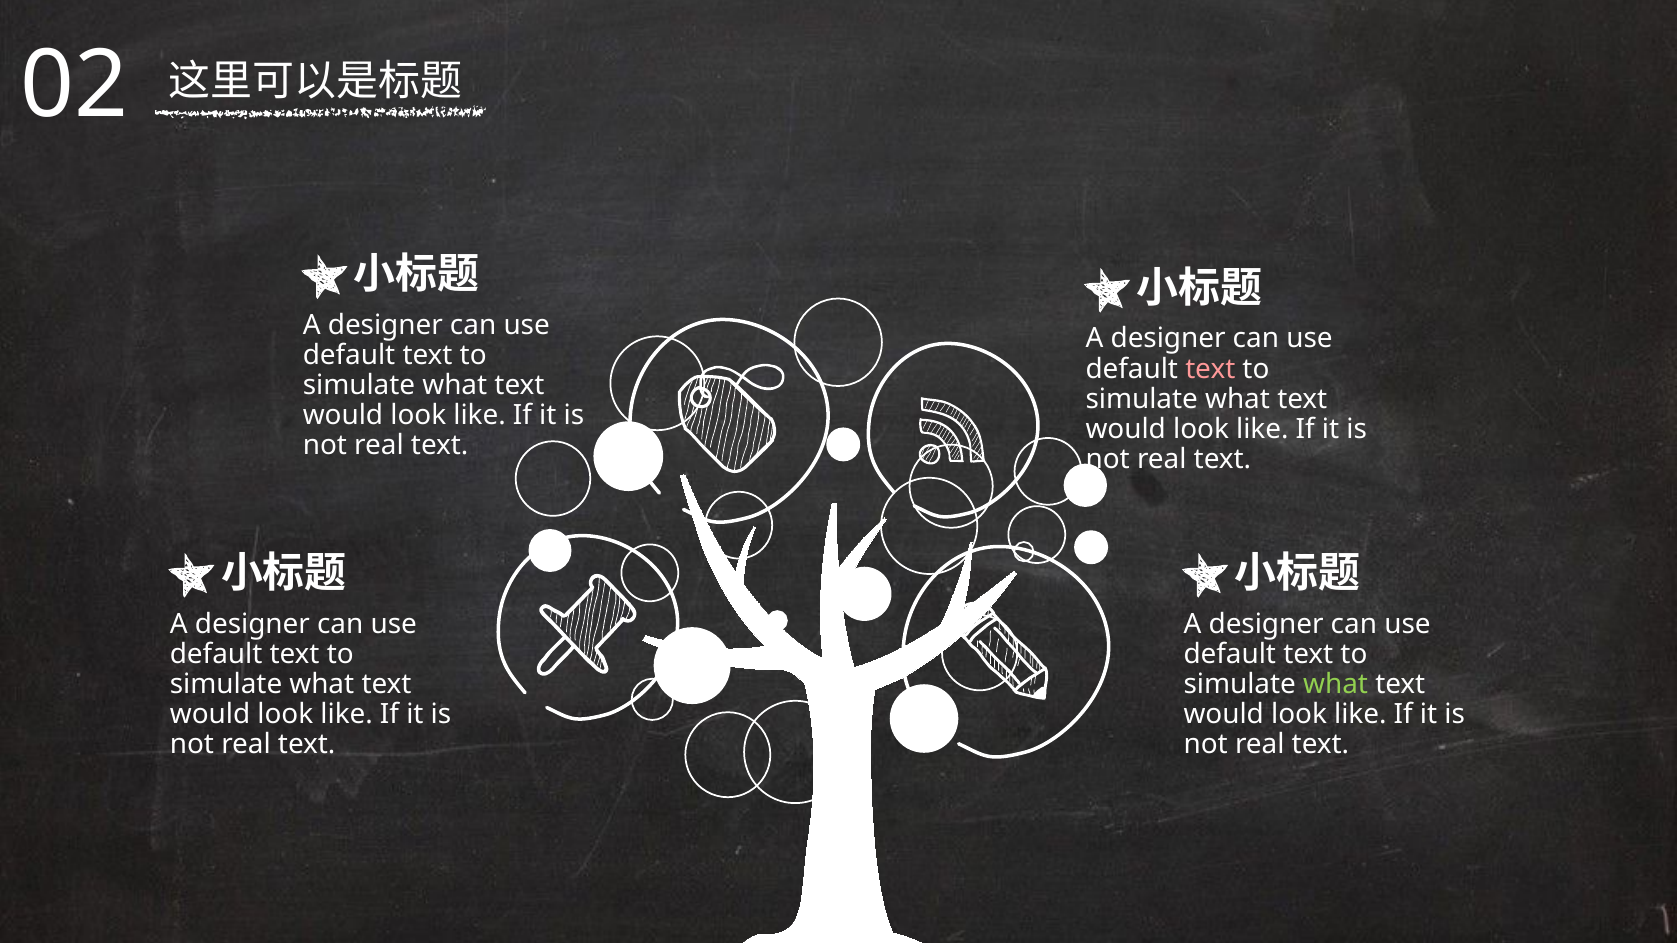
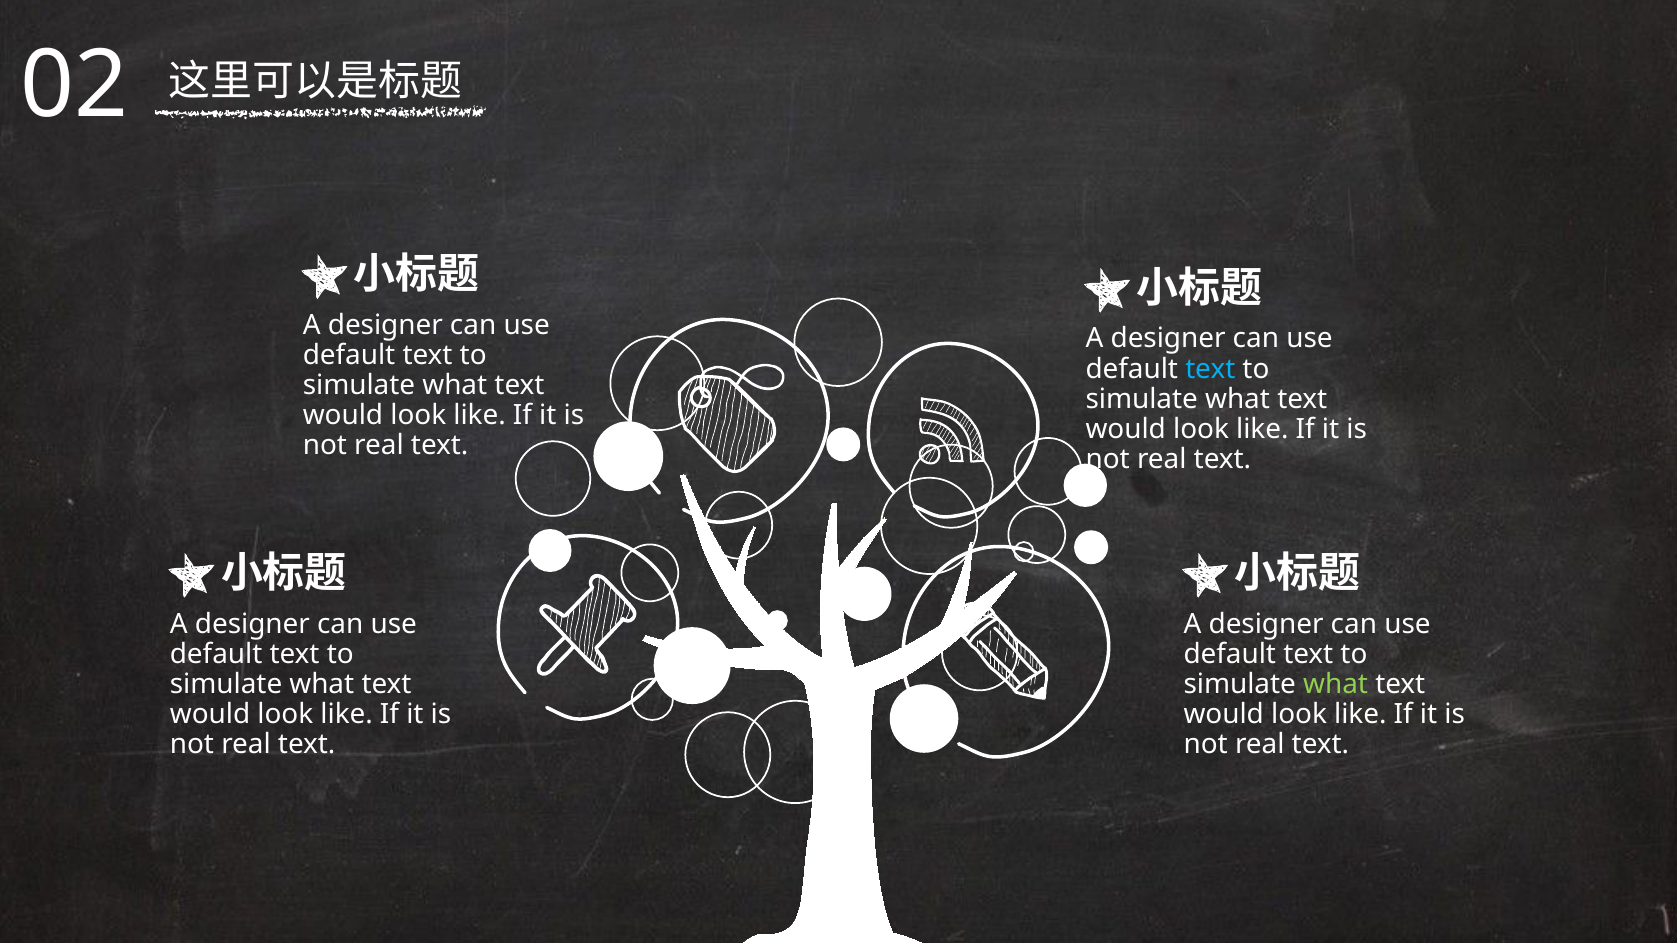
text colour: pink -> light blue (1210, 369)
